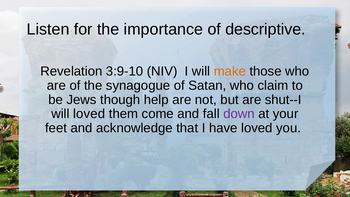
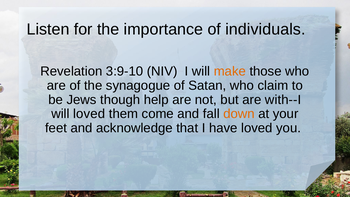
descriptive: descriptive -> individuals (265, 29)
shut--I: shut--I -> with--I (283, 100)
down colour: purple -> orange (239, 114)
